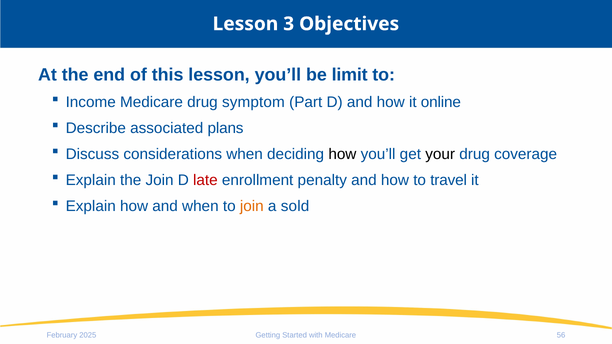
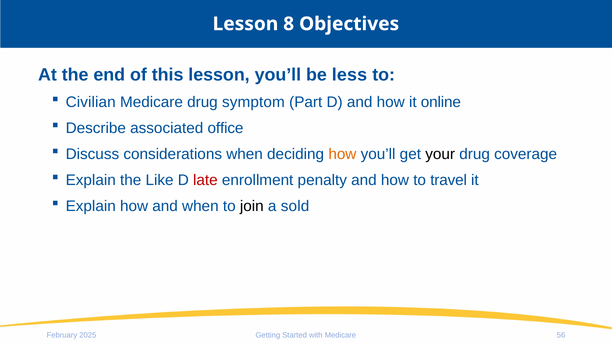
3: 3 -> 8 (289, 24)
limit: limit -> less (349, 75)
Income: Income -> Civilian (91, 102)
plans: plans -> office (226, 128)
how colour: black -> orange (342, 154)
the Join: Join -> Like (160, 180)
join colour: orange -> black (252, 206)
